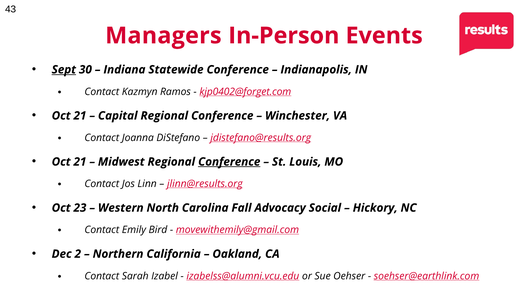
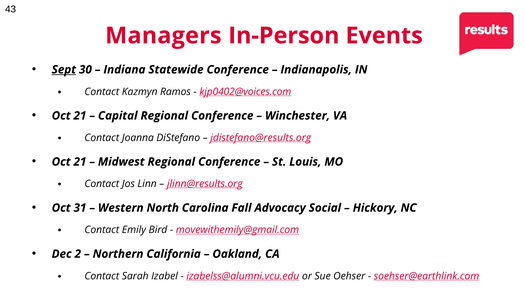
kjp0402@forget.com: kjp0402@forget.com -> kjp0402@voices.com (245, 92)
Conference underline: present -> none (229, 162)
23: 23 -> 31 (80, 208)
